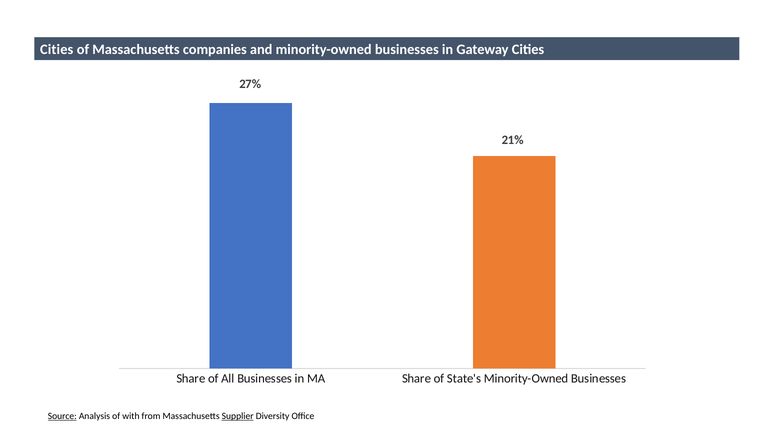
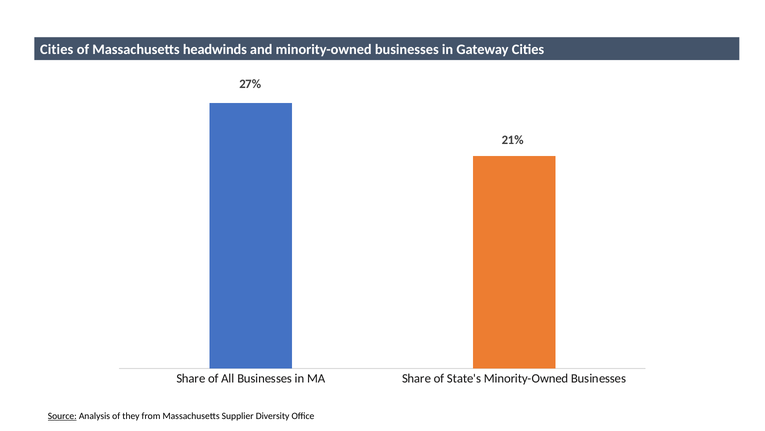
companies: companies -> headwinds (215, 50)
with: with -> they (131, 415)
Supplier underline: present -> none (238, 415)
